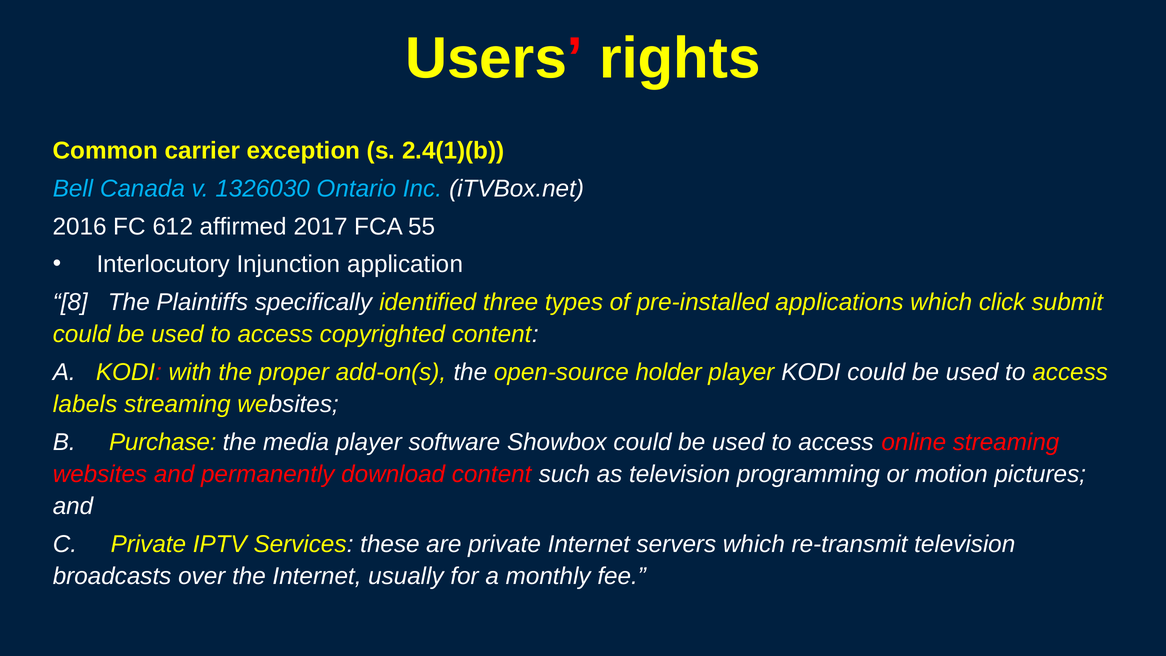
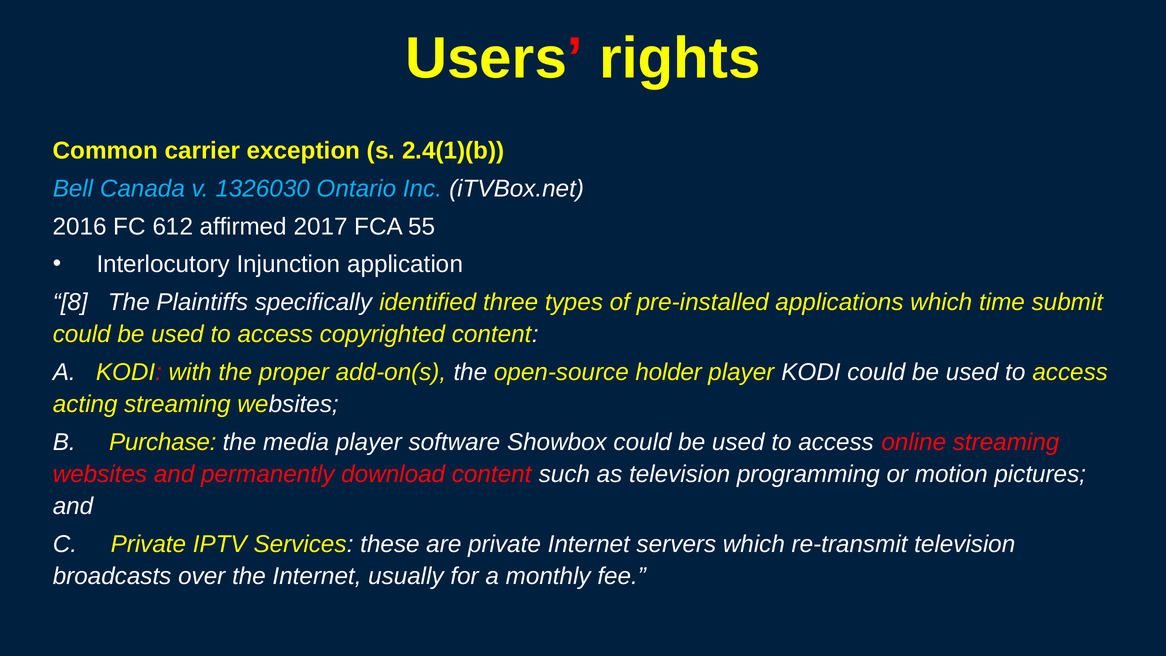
click: click -> time (1002, 302)
labels: labels -> acting (85, 404)
